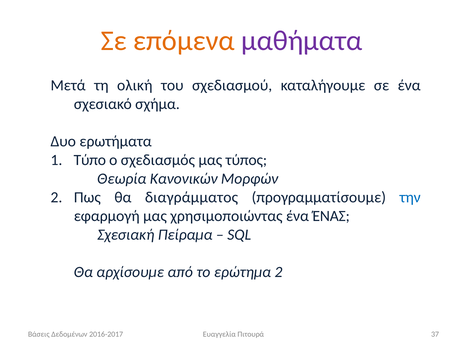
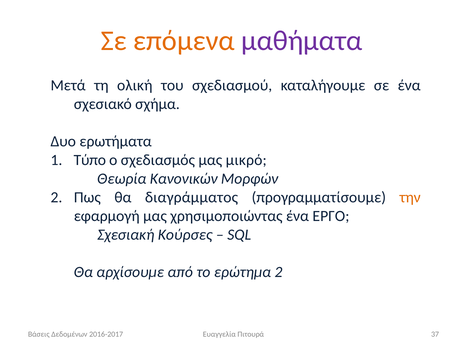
τύπος: τύπος -> μικρό (246, 160)
την colour: blue -> orange (410, 198)
ΈΝΑΣ: ΈΝΑΣ -> ΕΡΓΟ (331, 216)
Πείραμα: Πείραμα -> Κούρσες (185, 235)
